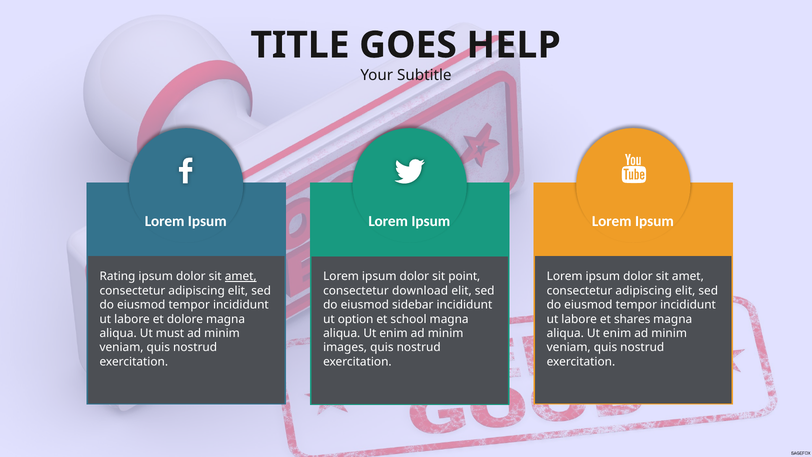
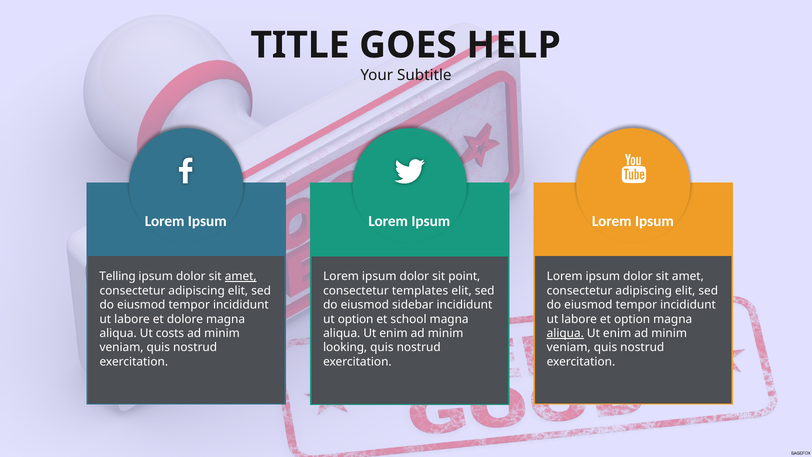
Rating: Rating -> Telling (118, 276)
download: download -> templates (420, 291)
et shares: shares -> option (632, 319)
must: must -> costs (170, 333)
aliqua underline: none -> present (565, 333)
images: images -> looking (345, 347)
